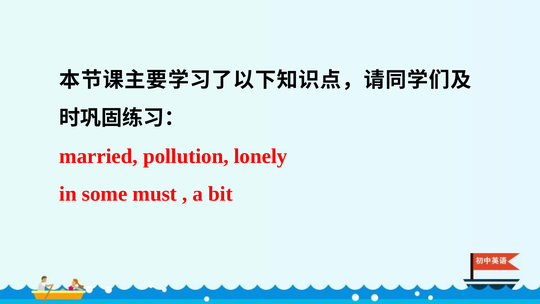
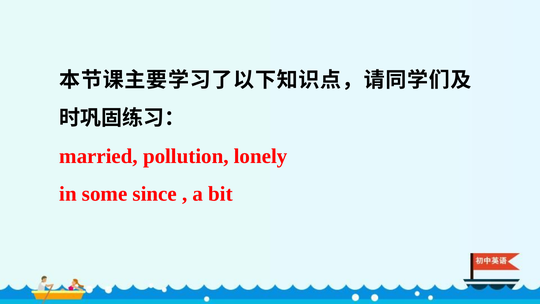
must: must -> since (155, 194)
